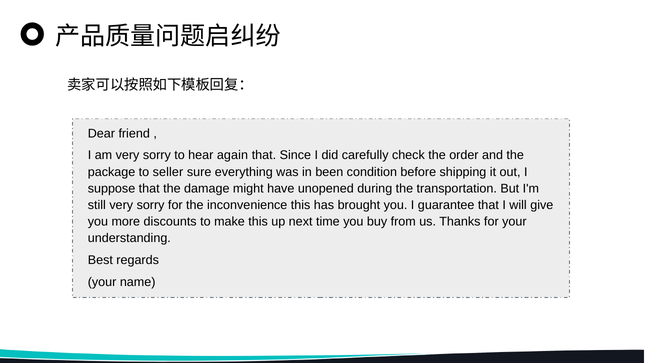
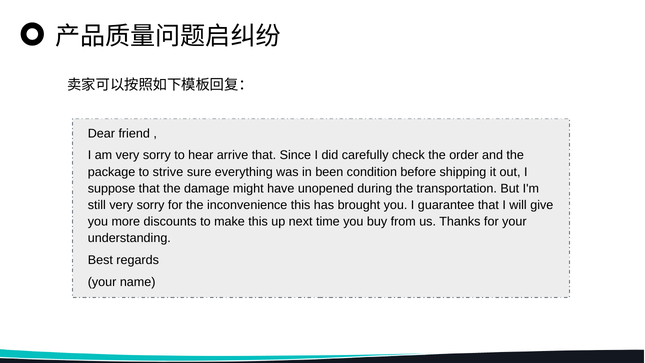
again: again -> arrive (233, 155)
seller: seller -> strive (168, 172)
